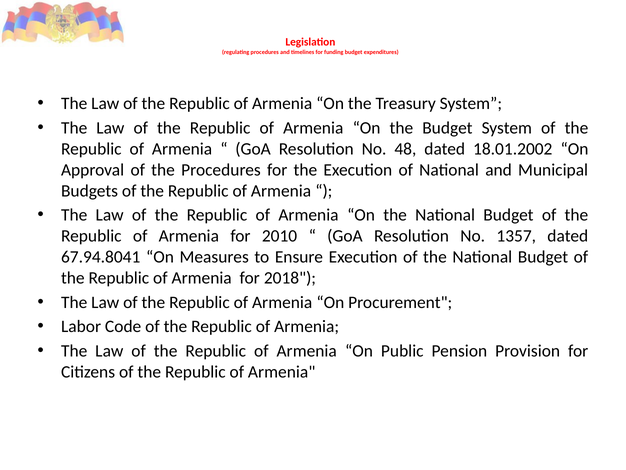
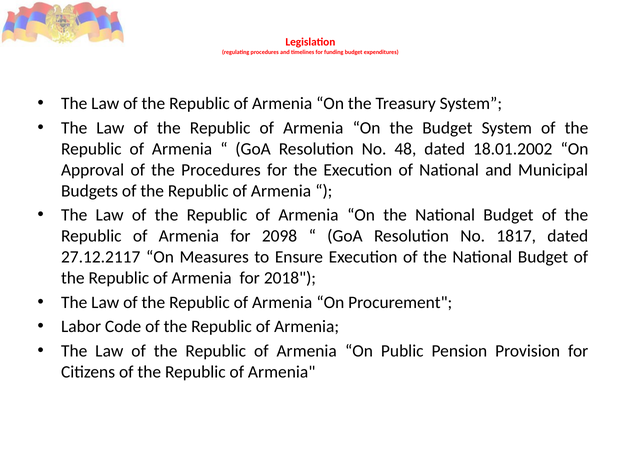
2010: 2010 -> 2098 (280, 236)
1357: 1357 -> 1817 (516, 236)
67.94.8041: 67.94.8041 -> 27.12.2117 (101, 257)
